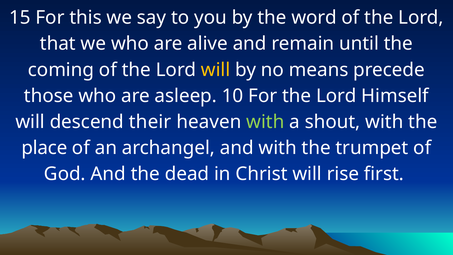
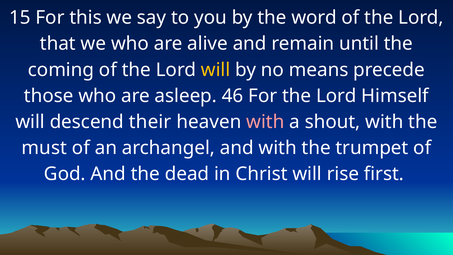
10: 10 -> 46 (233, 96)
with colour: light green -> pink (265, 122)
place: place -> must (44, 148)
